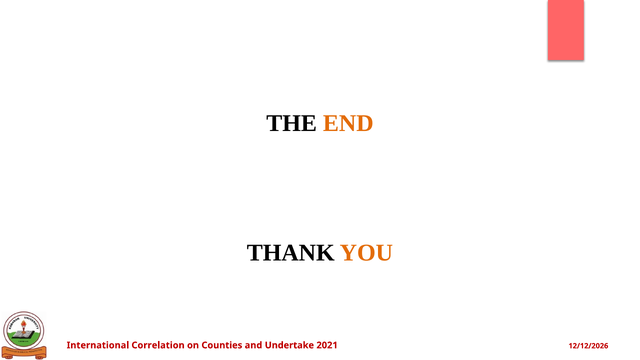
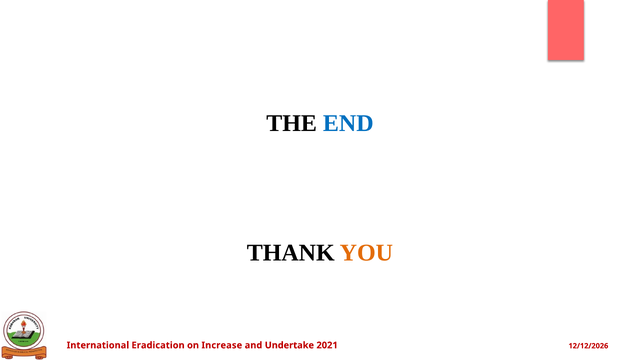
END colour: orange -> blue (348, 123)
Correlation: Correlation -> Eradication (158, 345)
Counties: Counties -> Increase (222, 345)
